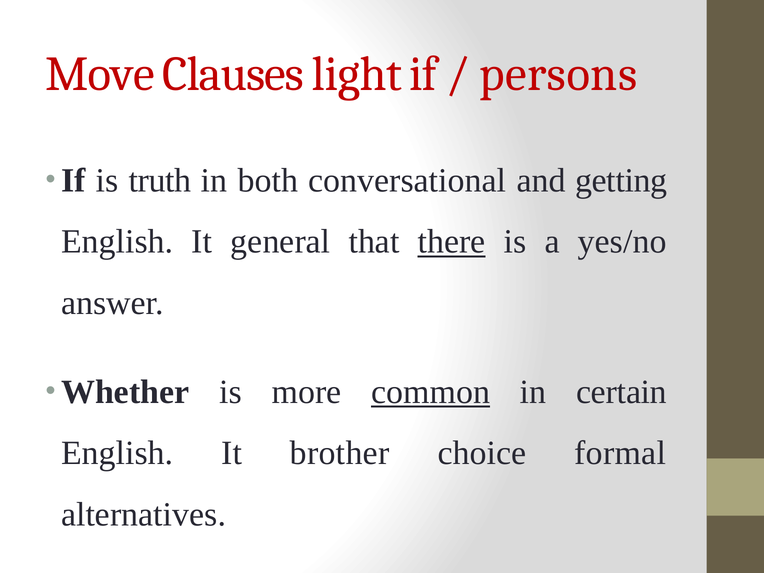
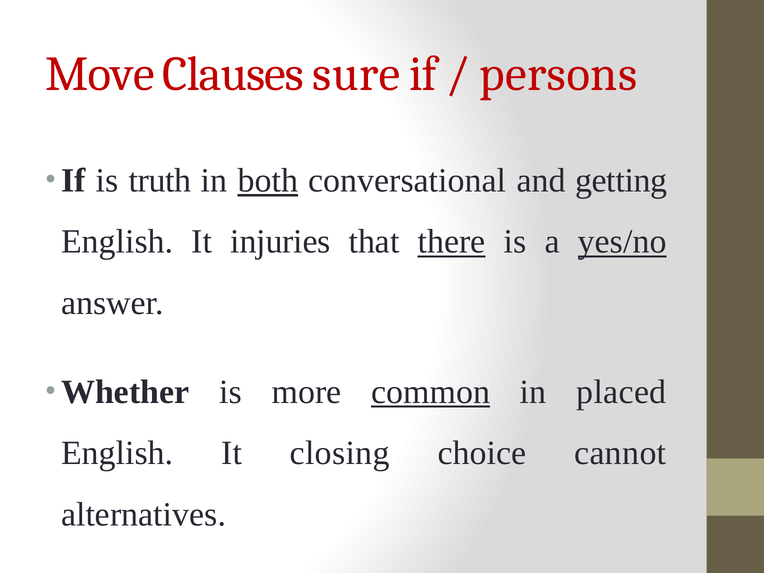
light: light -> sure (356, 74)
both underline: none -> present (268, 181)
general: general -> injuries (281, 242)
yes/no underline: none -> present (622, 242)
certain: certain -> placed (621, 392)
brother: brother -> closing (340, 453)
formal: formal -> cannot (620, 453)
